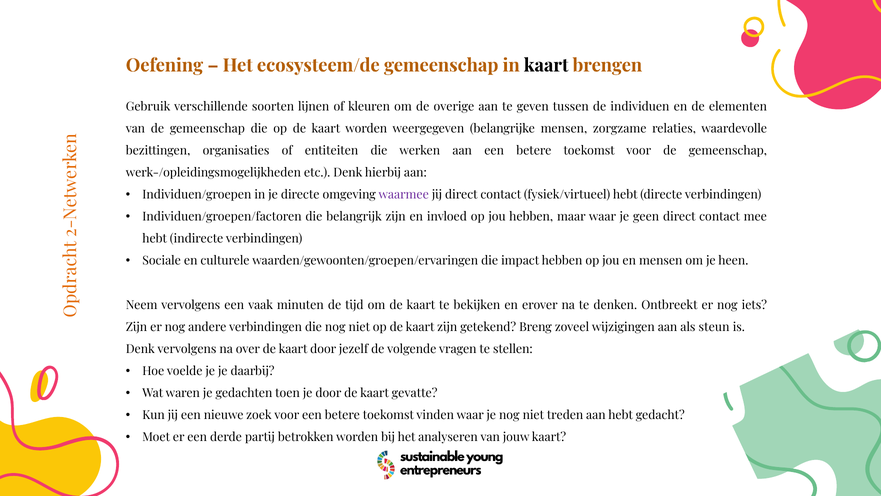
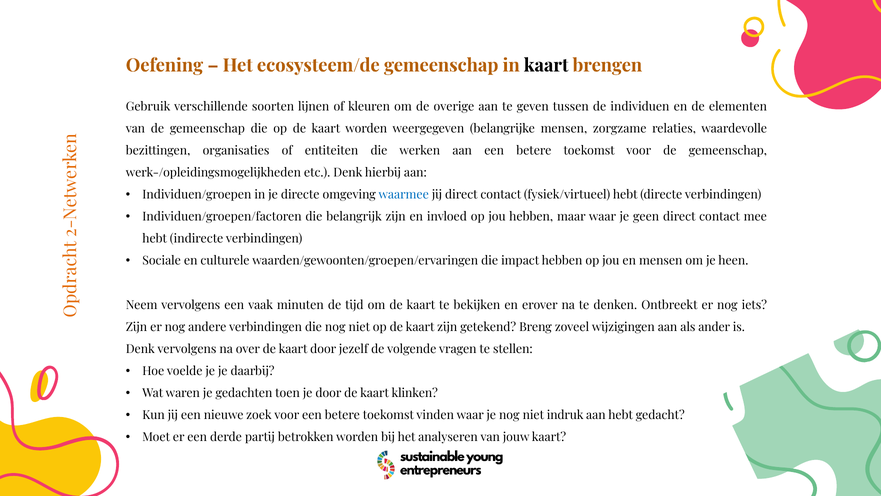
waarmee colour: purple -> blue (404, 195)
steun: steun -> ander (714, 327)
gevatte: gevatte -> klinken (415, 393)
treden: treden -> indruk (565, 415)
